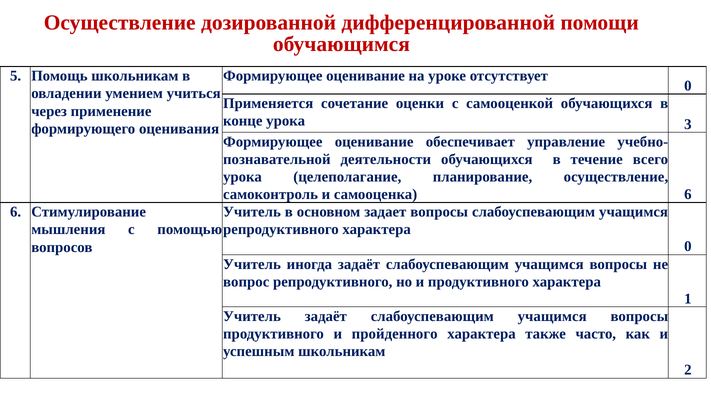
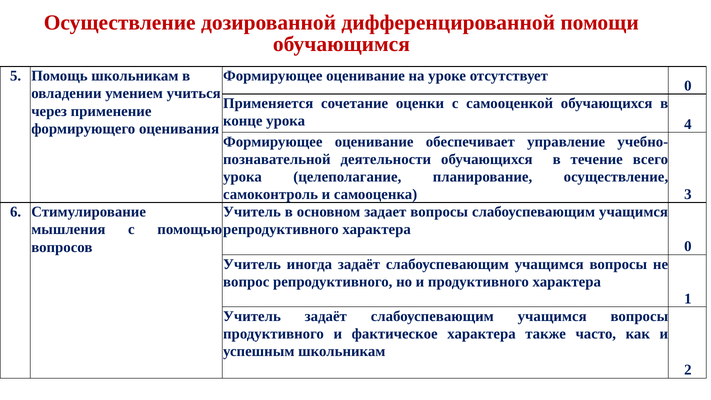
3: 3 -> 4 (688, 124)
самооценка 6: 6 -> 3 (688, 194)
пройденного: пройденного -> фактическое (395, 334)
